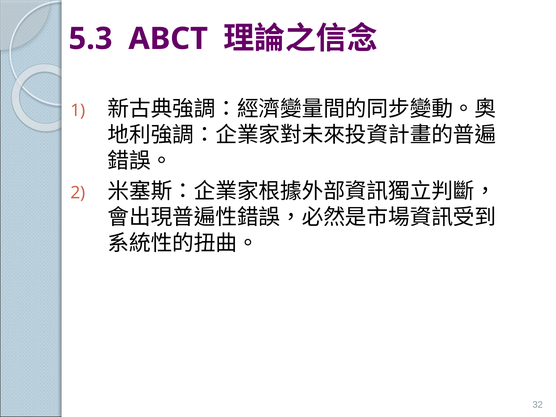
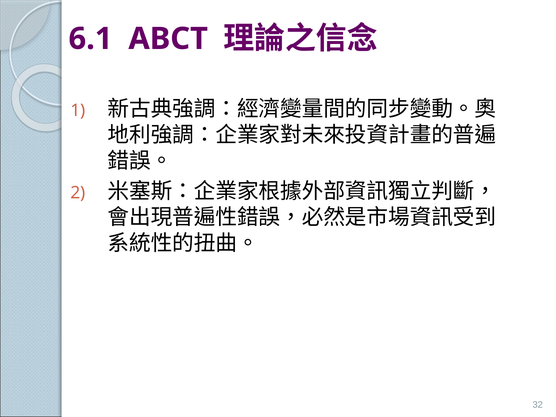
5.3: 5.3 -> 6.1 (91, 39)
